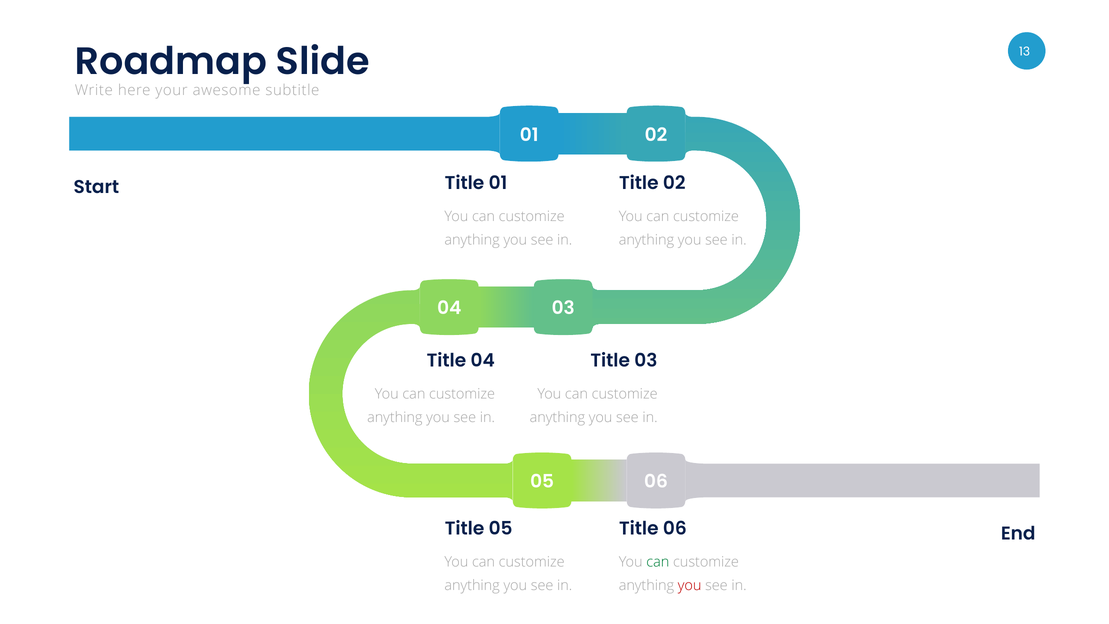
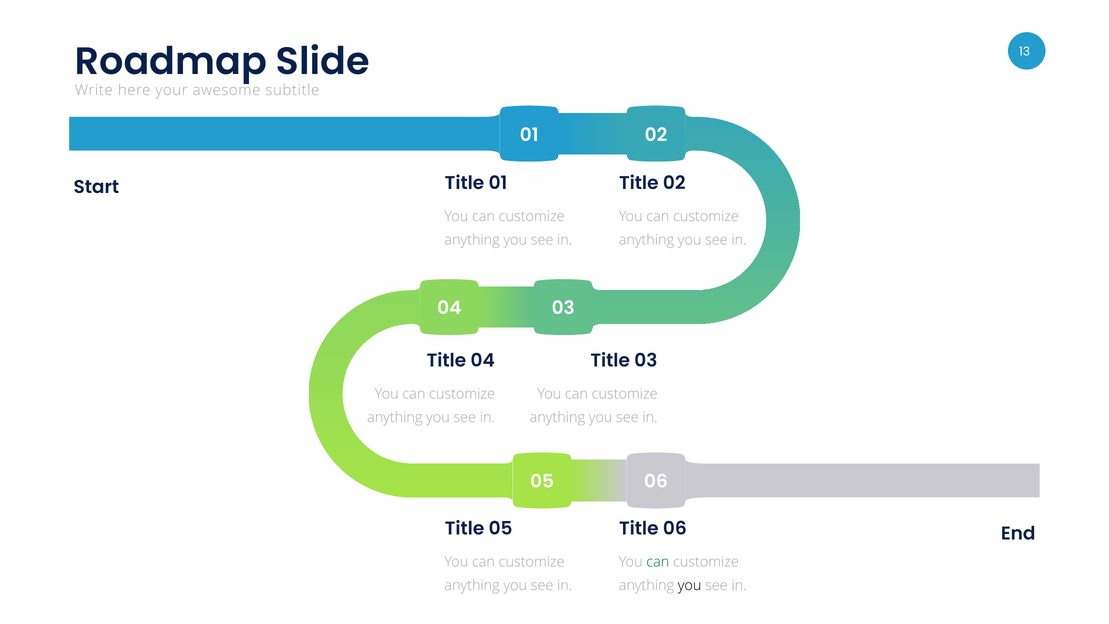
you colour: red -> black (690, 586)
